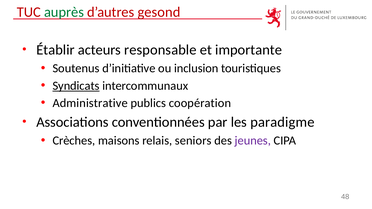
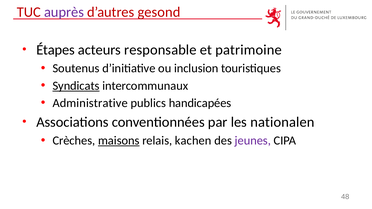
auprès colour: green -> purple (64, 12)
Établir: Établir -> Étapes (56, 50)
importante: importante -> patrimoine (249, 50)
coopération: coopération -> handicapées (200, 103)
paradigme: paradigme -> nationalen (282, 122)
maisons underline: none -> present (119, 141)
seniors: seniors -> kachen (193, 141)
